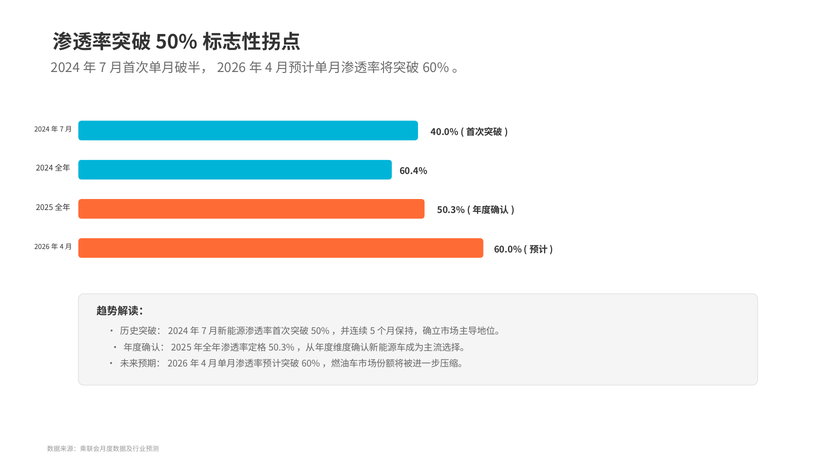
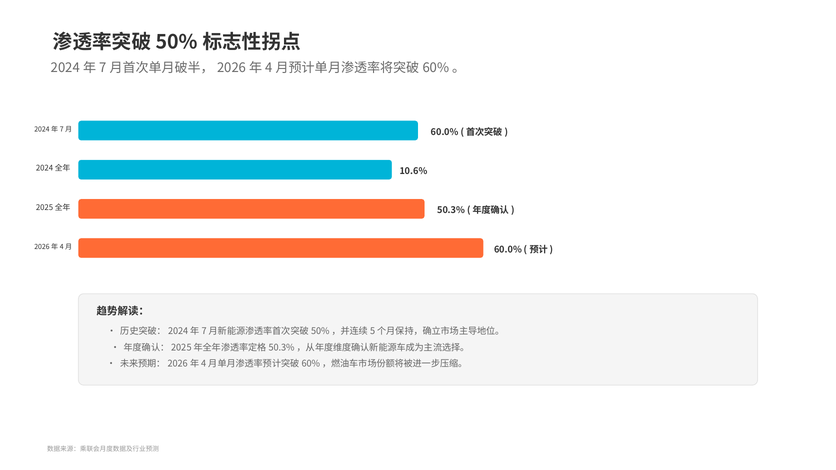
40.0%: 40.0% -> 60.0% (445, 132)
60.4%: 60.4% -> 10.6% (414, 171)
